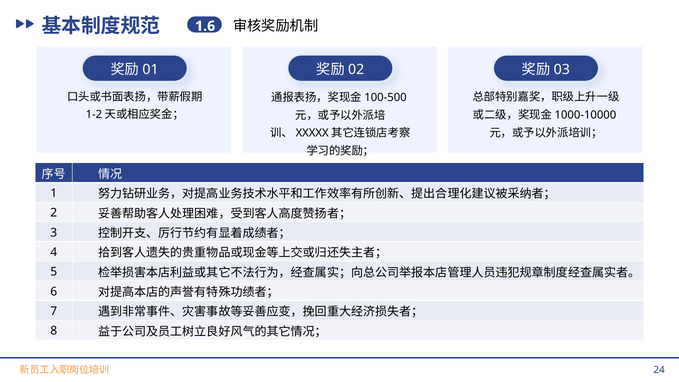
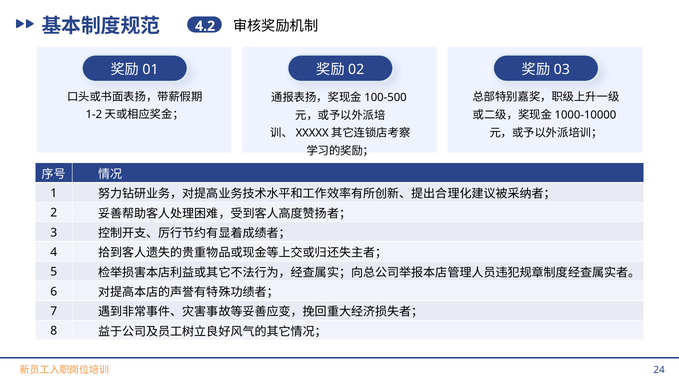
1.6: 1.6 -> 4.2 (205, 26)
